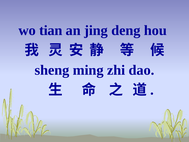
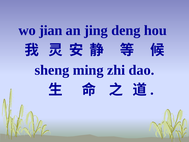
tian: tian -> jian (51, 30)
